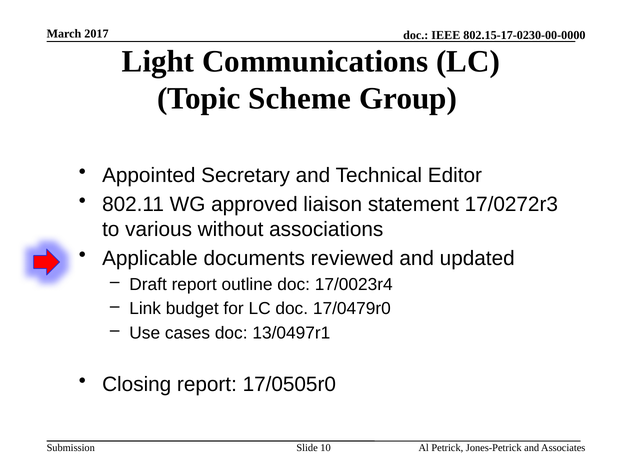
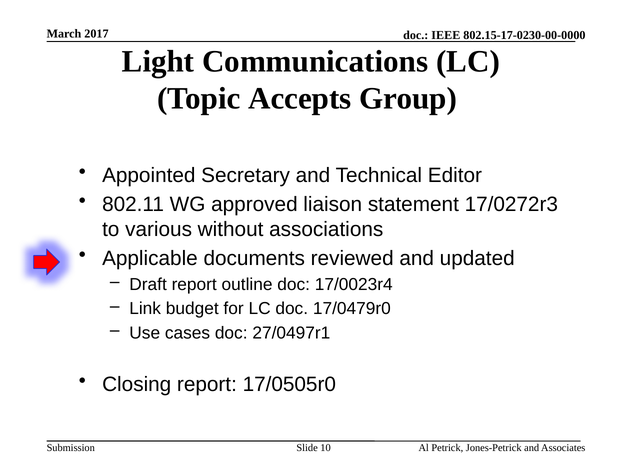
Scheme: Scheme -> Accepts (300, 99)
13/0497r1: 13/0497r1 -> 27/0497r1 (291, 332)
